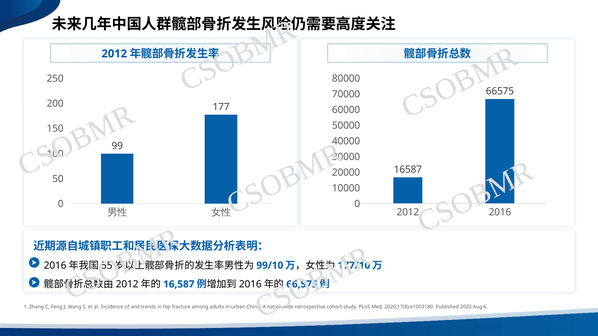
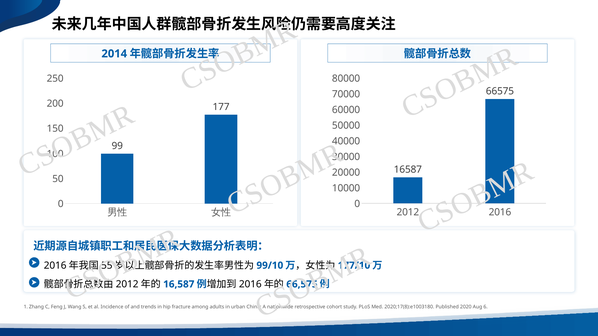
2012: 2012 -> 2014 (114, 54)
